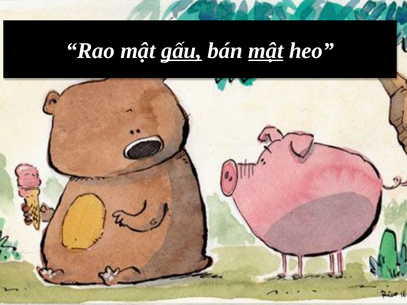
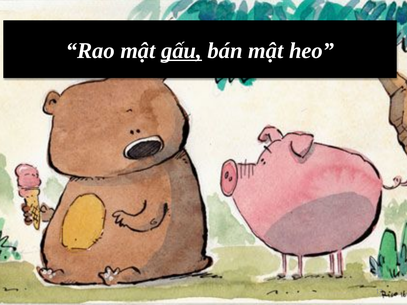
mật underline: present -> none (266, 51)
